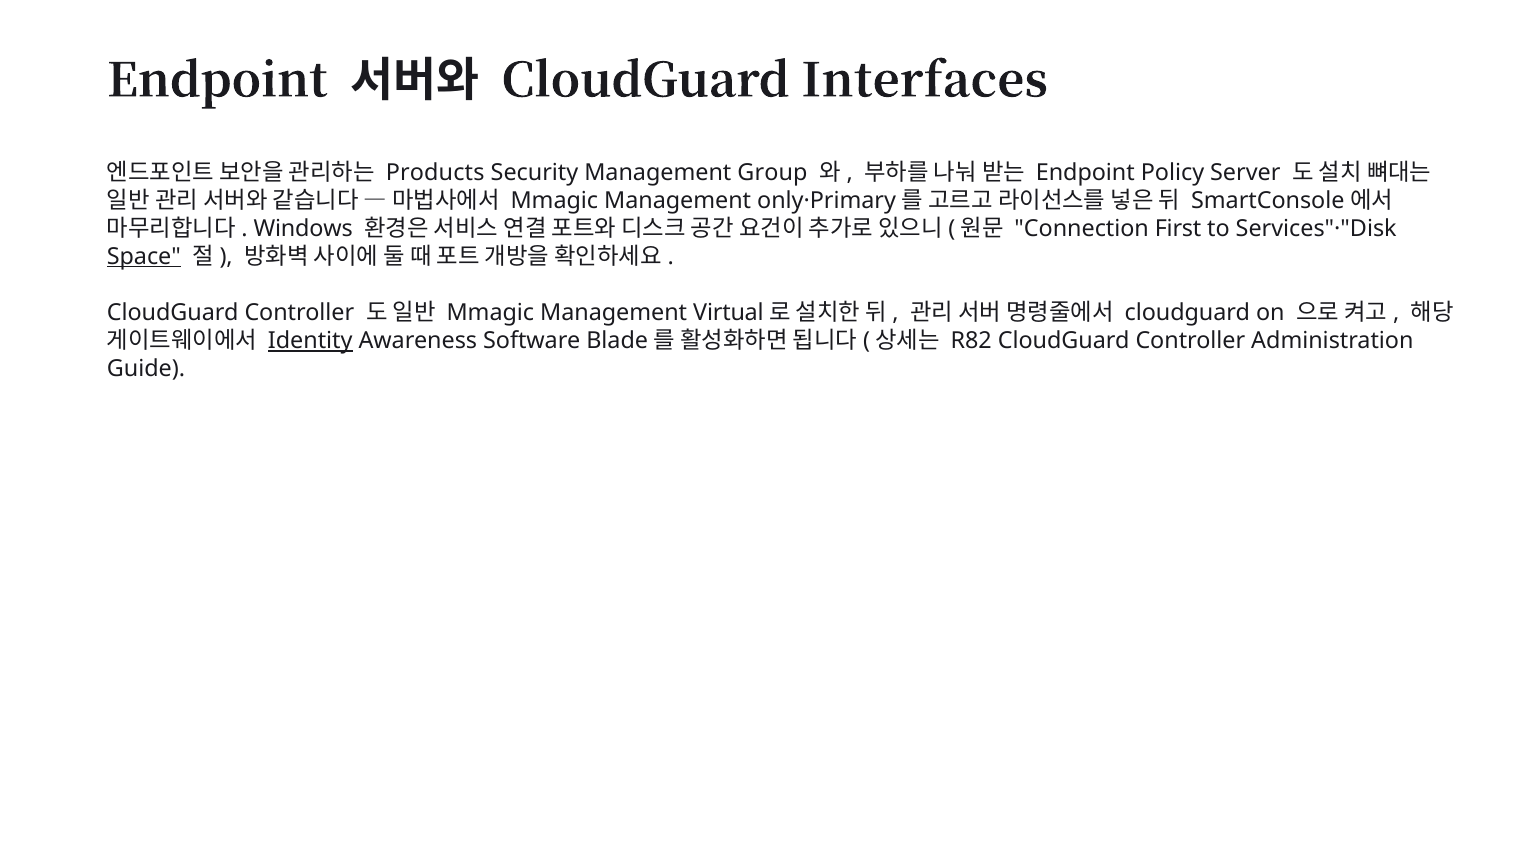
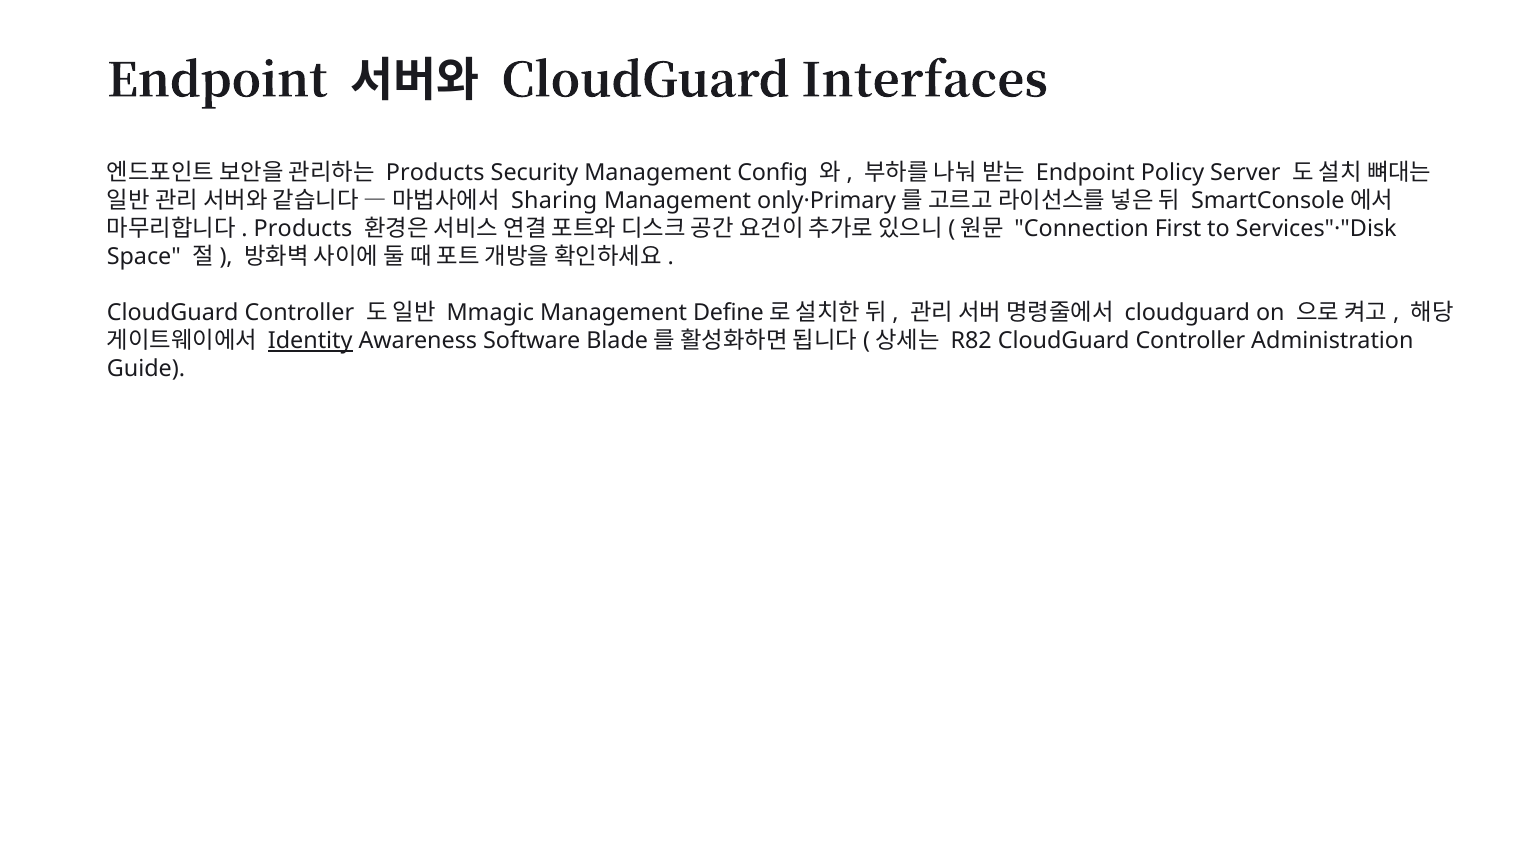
Group: Group -> Config (773, 172)
Mmagic: Mmagic -> Sharing (554, 200)
Windows: Windows -> Products (303, 228)
Space underline: present -> none (144, 257)
Virtual: Virtual -> Define (728, 313)
